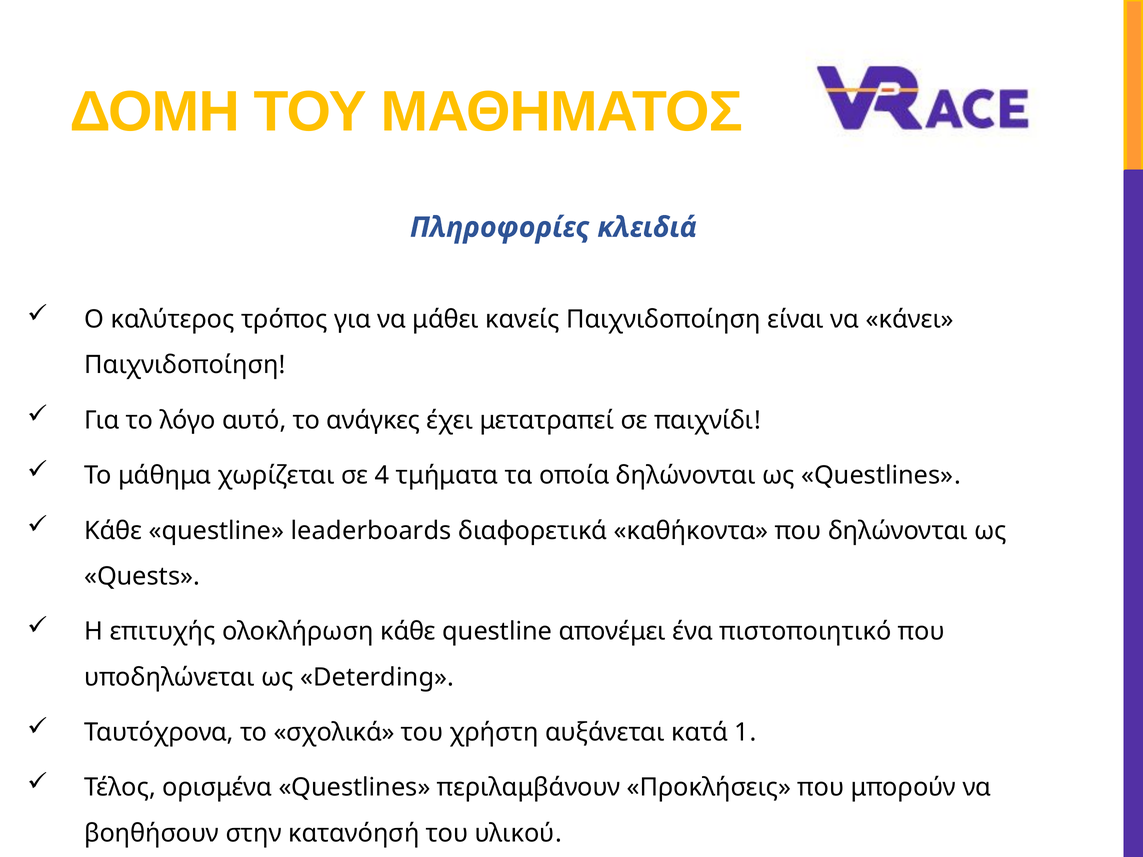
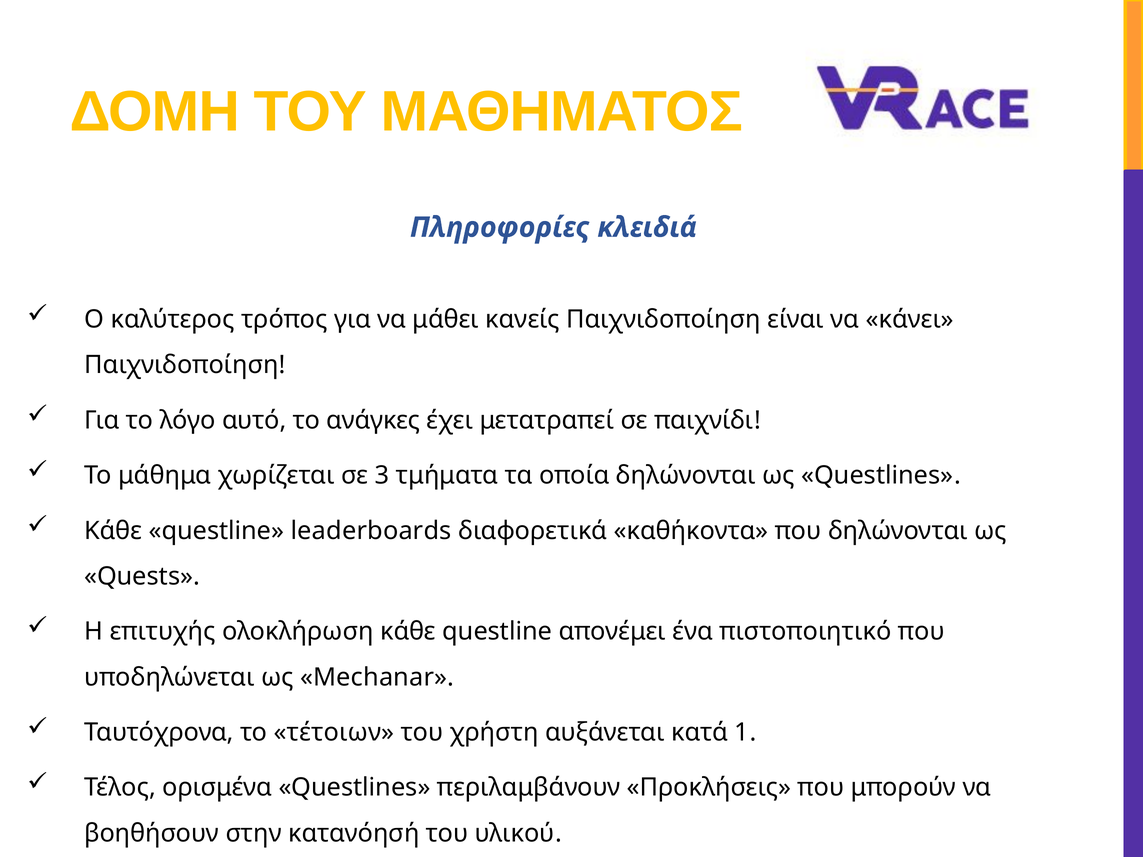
4: 4 -> 3 (382, 476)
Deterding: Deterding -> Mechanar (377, 677)
σχολικά: σχολικά -> τέτοιων (334, 733)
